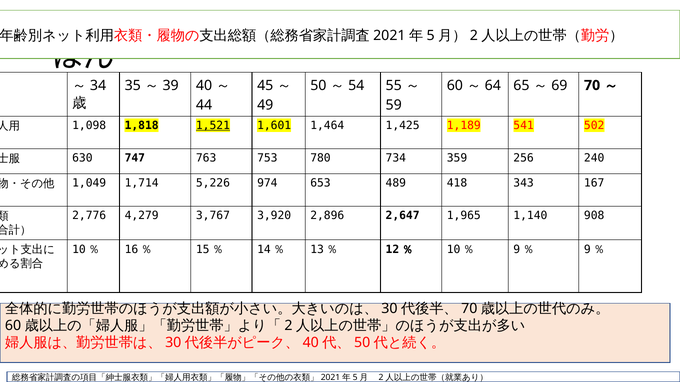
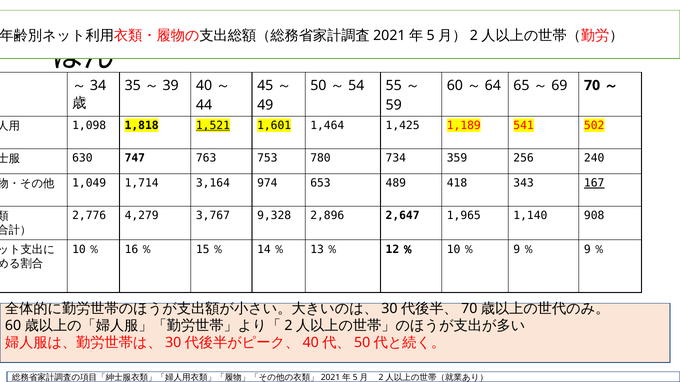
5,226: 5,226 -> 3,164 (213, 183)
167 underline: none -> present (594, 183)
3,920: 3,920 -> 9,328 (274, 216)
